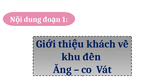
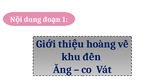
khách: khách -> hoàng (101, 44)
